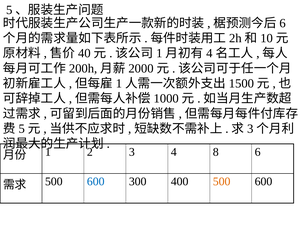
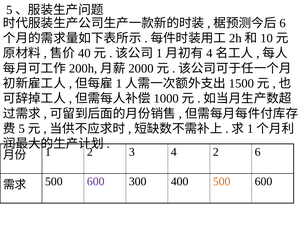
3: 3 -> 1 (250, 129)
4 8: 8 -> 2 (216, 152)
600 colour: blue -> purple (96, 182)
